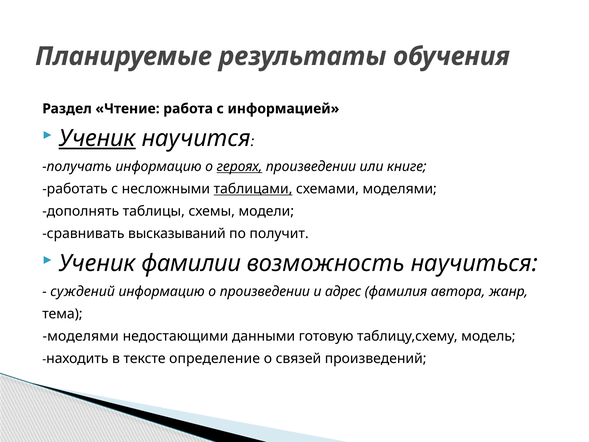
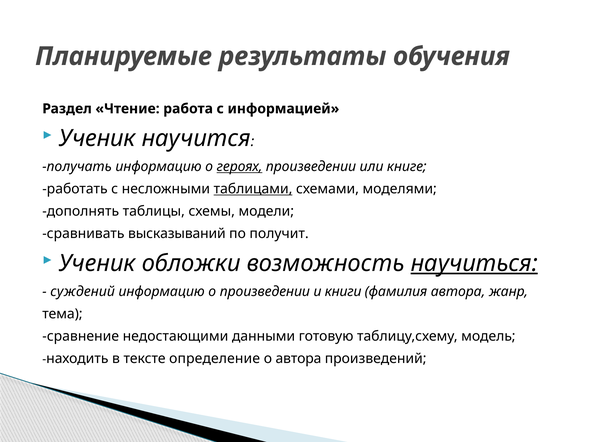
Ученик underline: present -> none (97, 138)
фамилии: фамилии -> обложки (191, 263)
научиться underline: none -> present (474, 263)
адрес: адрес -> книги (343, 292)
моделями: моделями -> сравнение (81, 336)
о связей: связей -> автора (298, 358)
